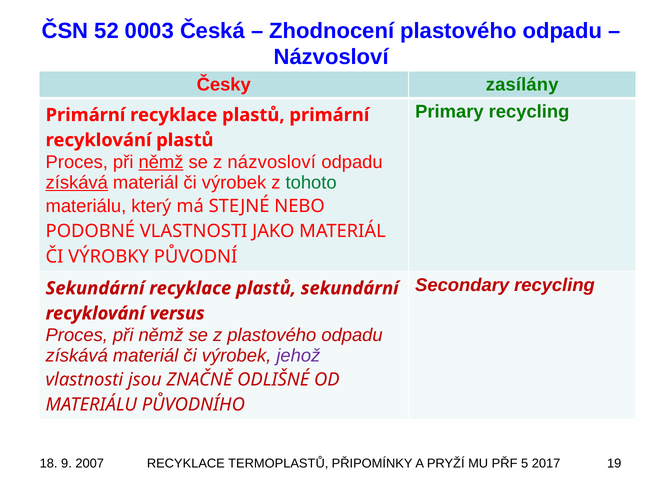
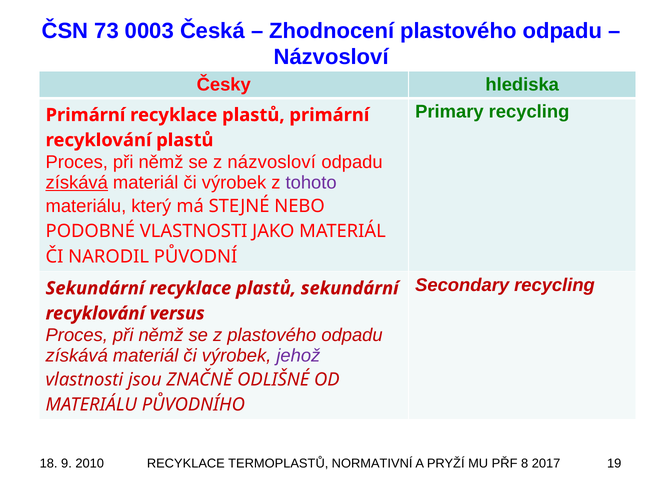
52: 52 -> 73 (107, 31)
zasílány: zasílány -> hlediska (522, 85)
němž underline: present -> none (161, 162)
tohoto colour: green -> purple (311, 183)
VÝROBKY: VÝROBKY -> NARODIL (109, 256)
2007: 2007 -> 2010 (90, 463)
PŘIPOMÍNKY: PŘIPOMÍNKY -> NORMATIVNÍ (372, 463)
5: 5 -> 8 (525, 463)
